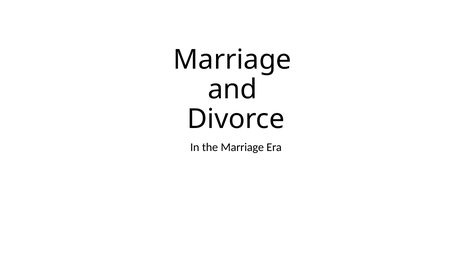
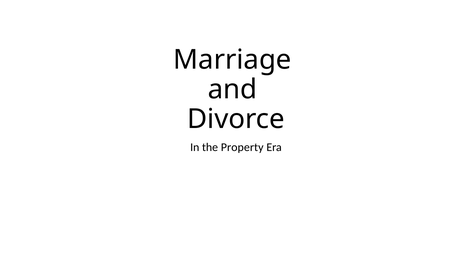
the Marriage: Marriage -> Property (242, 148)
